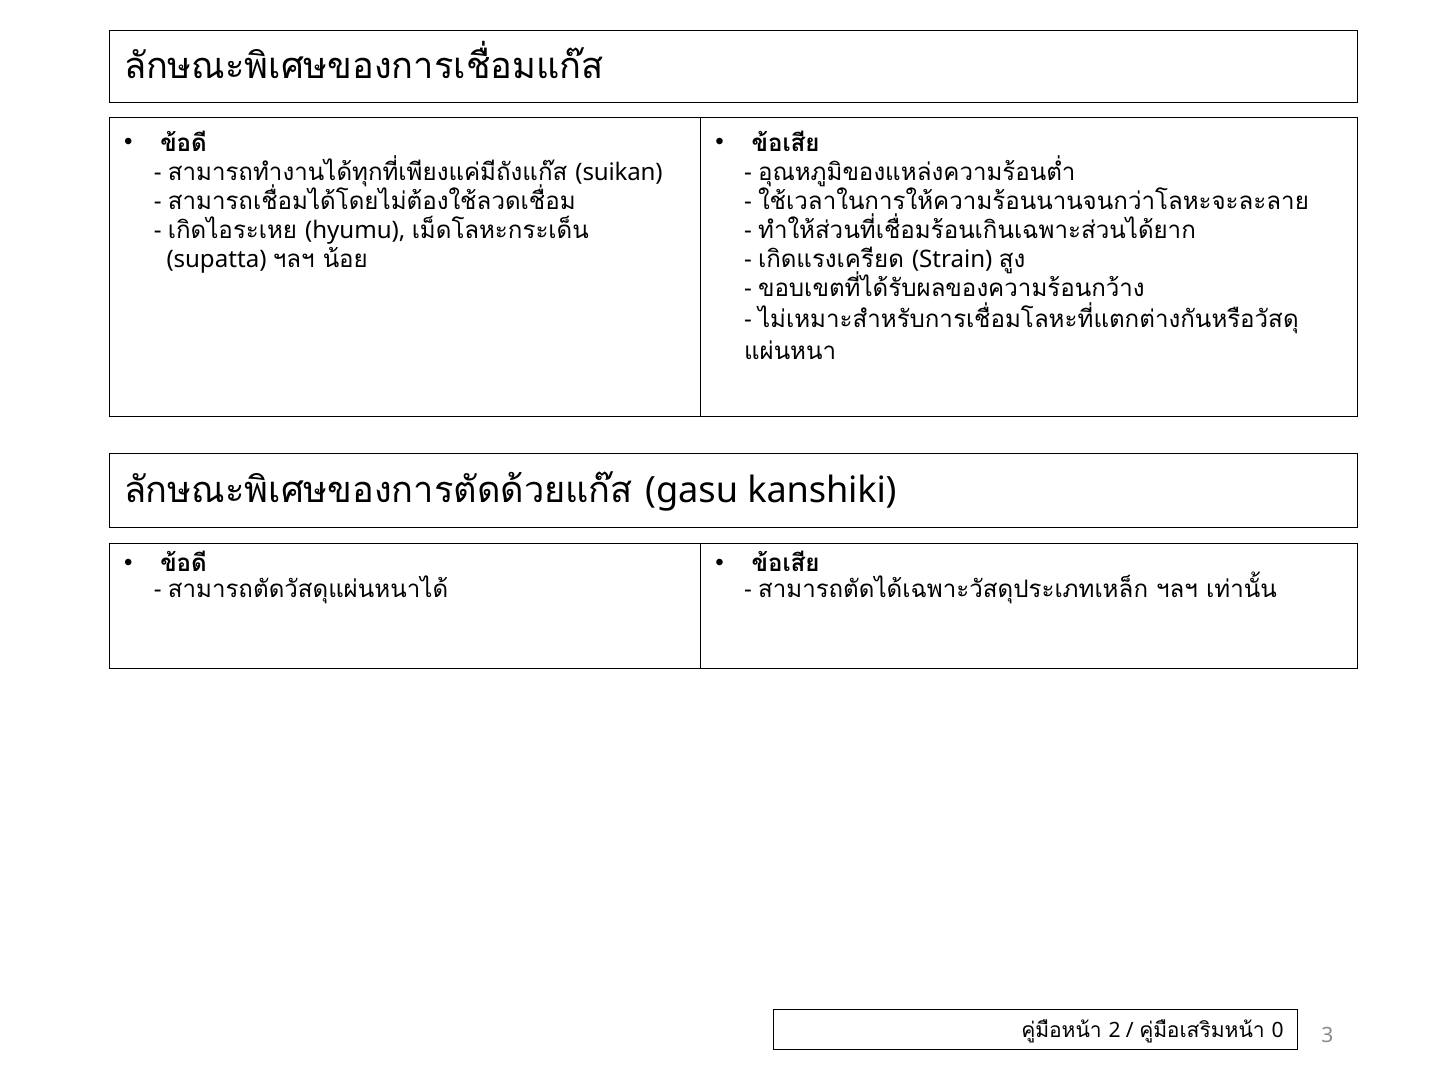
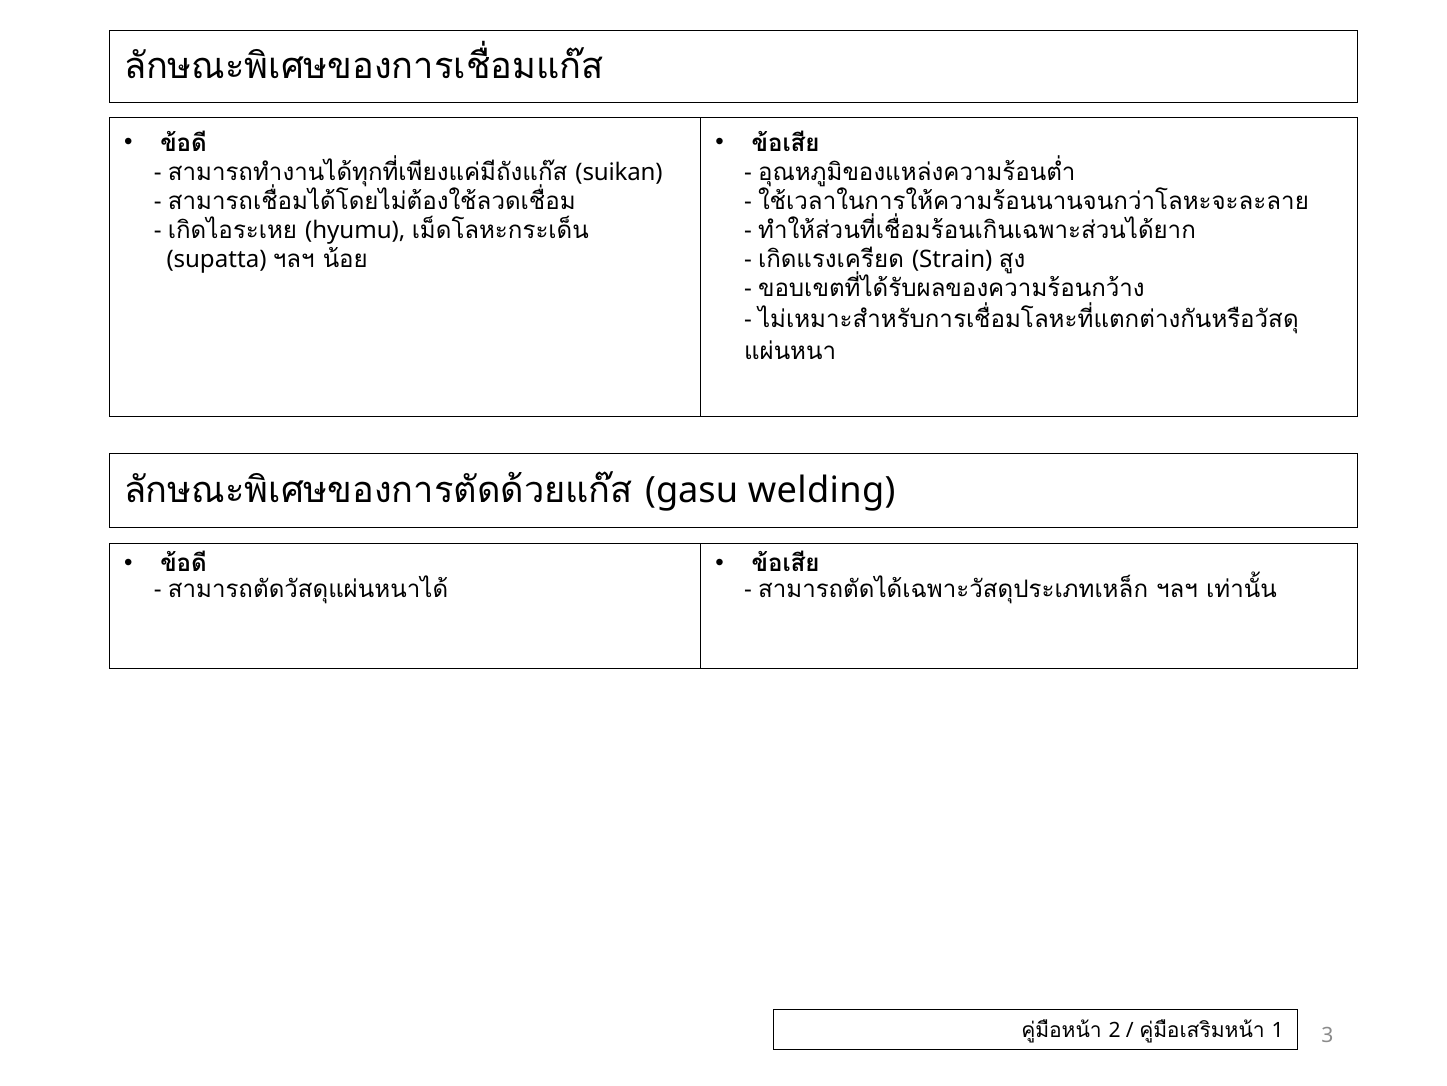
kanshiki: kanshiki -> welding (822, 490)
0: 0 -> 1 (1278, 1030)
